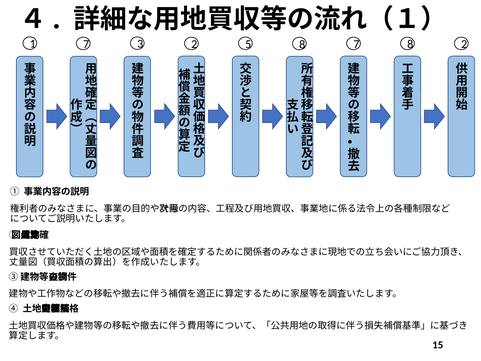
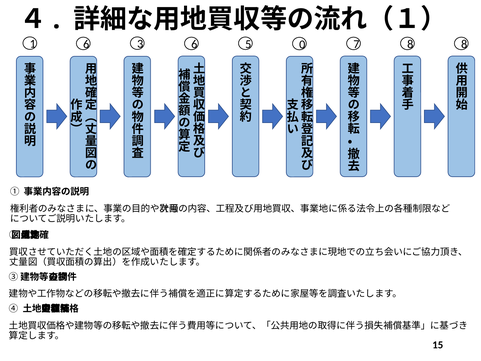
1 7: 7 -> 6 (86, 44)
3 2: 2 -> 6 (194, 44)
5 8: 8 -> 0 (302, 44)
7 2: 2 -> 8 (464, 44)
